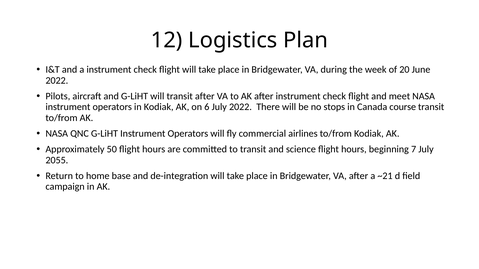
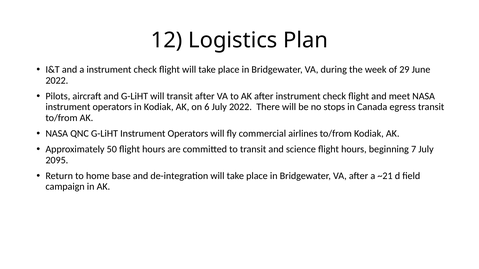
20: 20 -> 29 (404, 70)
course: course -> egress (403, 107)
2055: 2055 -> 2095 (57, 160)
